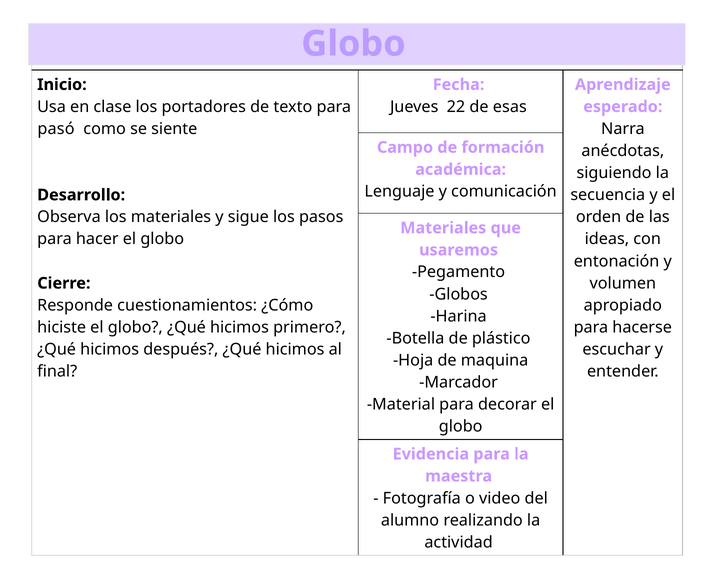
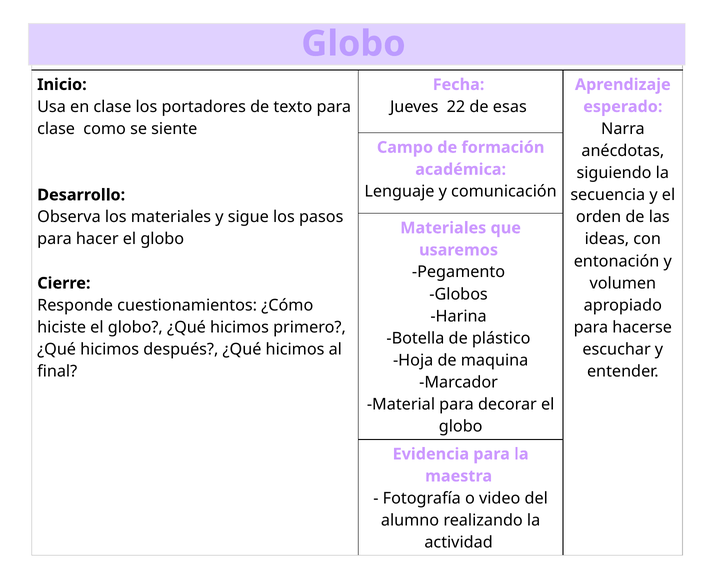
pasó: pasó -> clase (56, 129)
